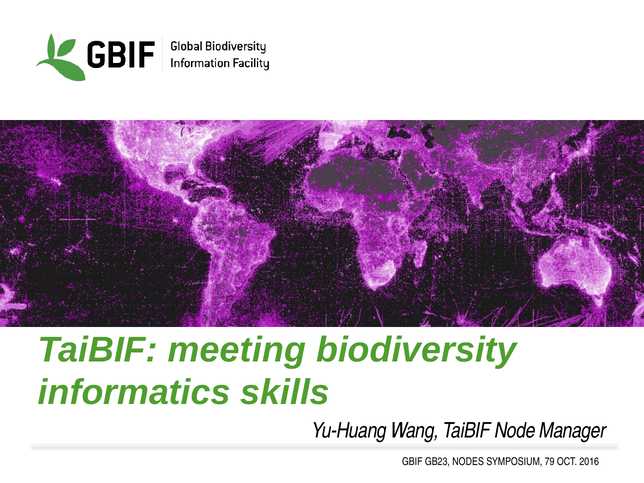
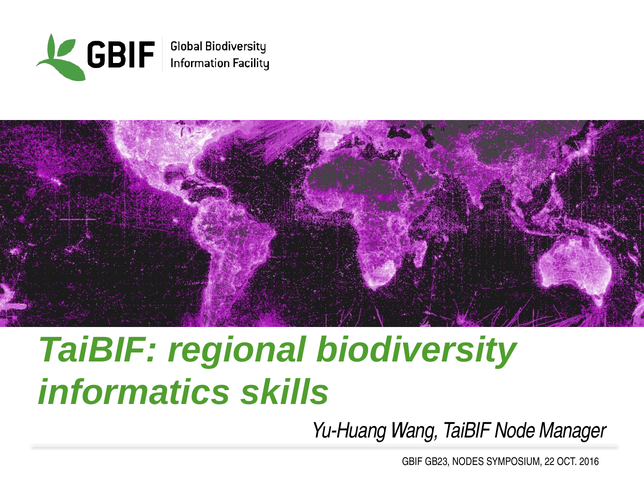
meeting: meeting -> regional (237, 350)
79: 79 -> 22 (550, 462)
